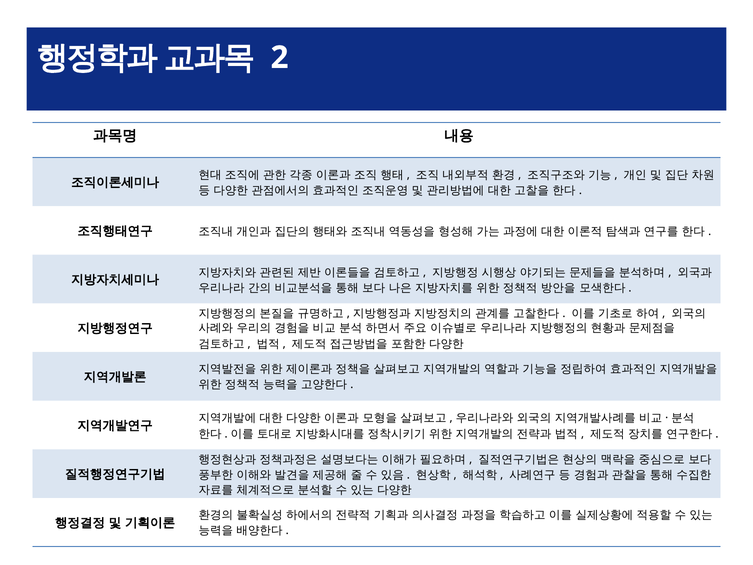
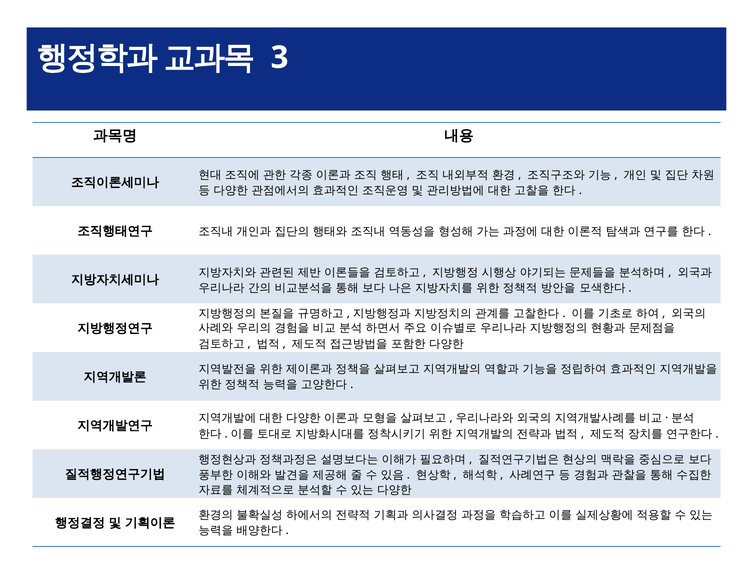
2: 2 -> 3 (280, 58)
